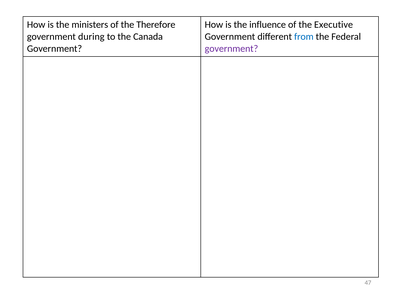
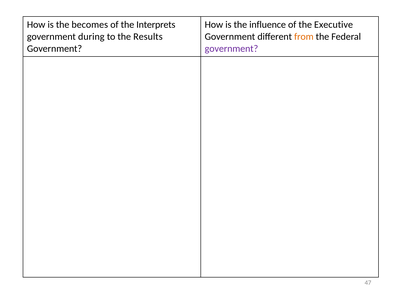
ministers: ministers -> becomes (90, 25)
Therefore: Therefore -> Interprets (156, 25)
Canada: Canada -> Results (148, 37)
from colour: blue -> orange (304, 37)
